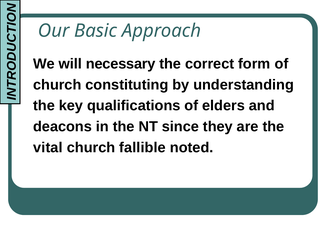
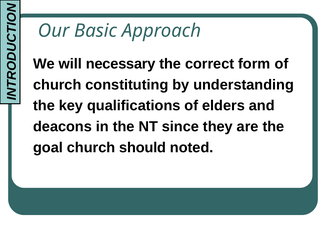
vital: vital -> goal (48, 147)
fallible: fallible -> should (143, 147)
